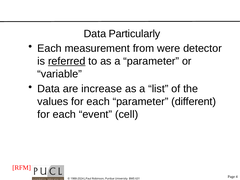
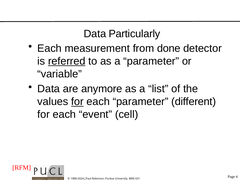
were: were -> done (169, 48)
increase: increase -> anymore (102, 89)
for underline: none -> present (77, 102)
